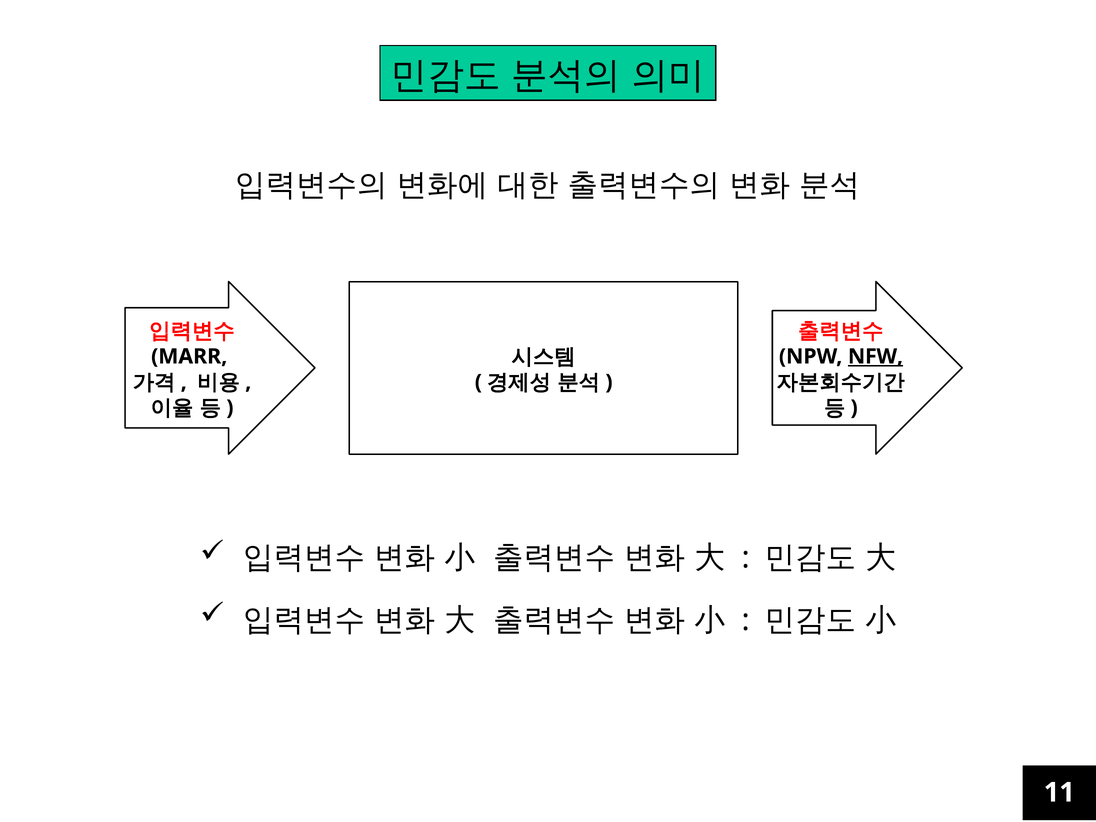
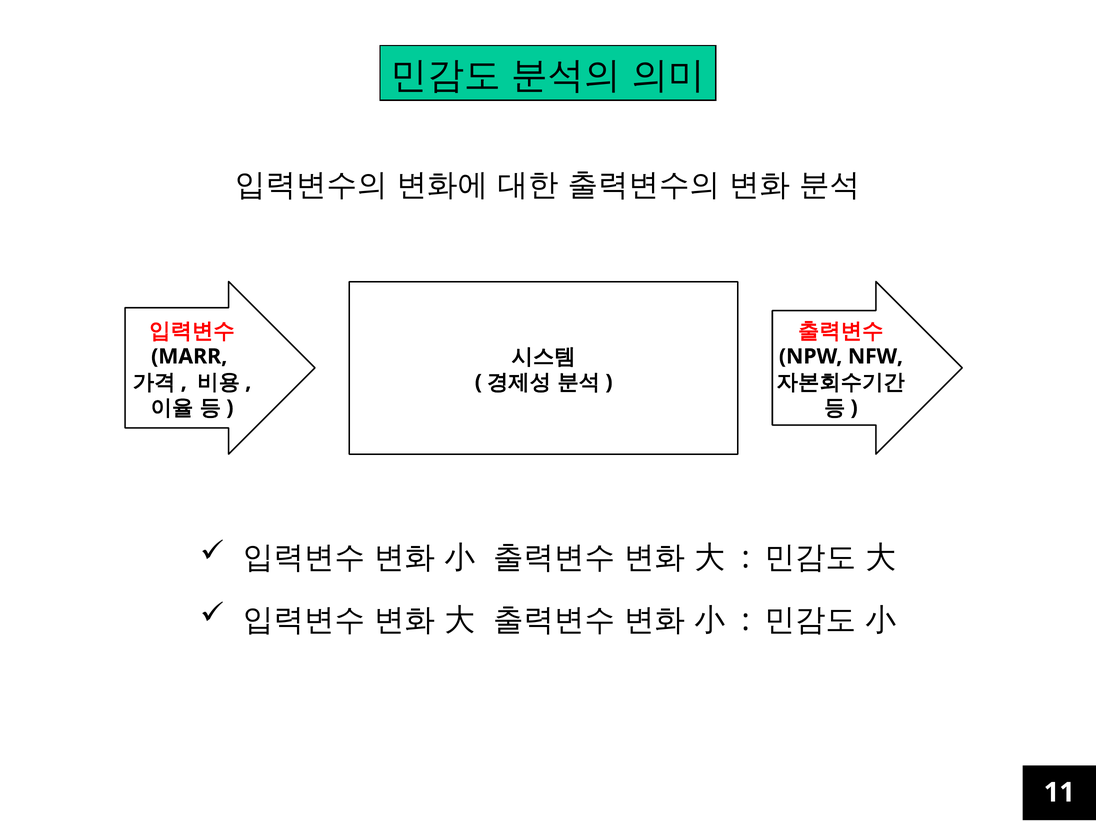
NFW underline: present -> none (875, 356)
